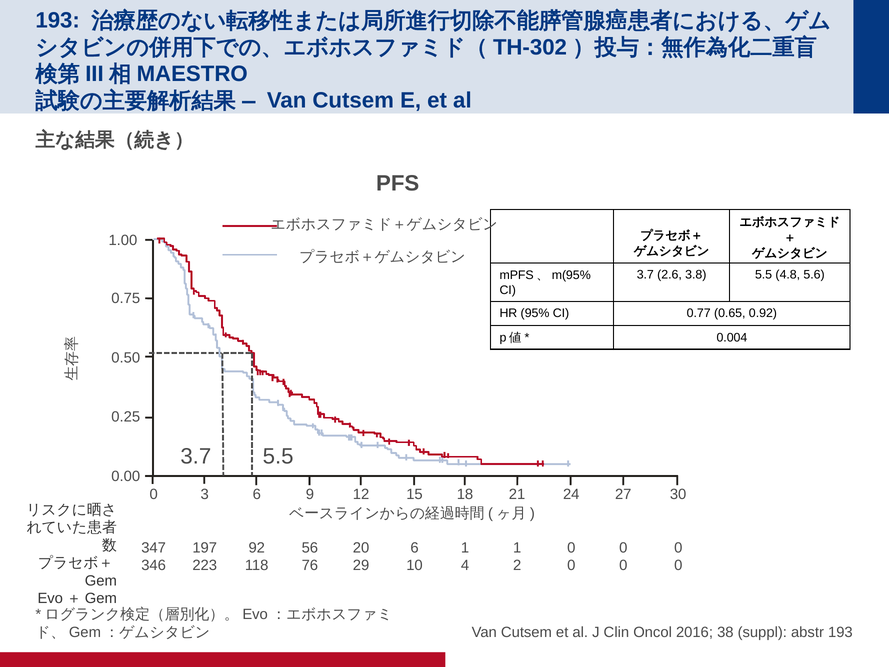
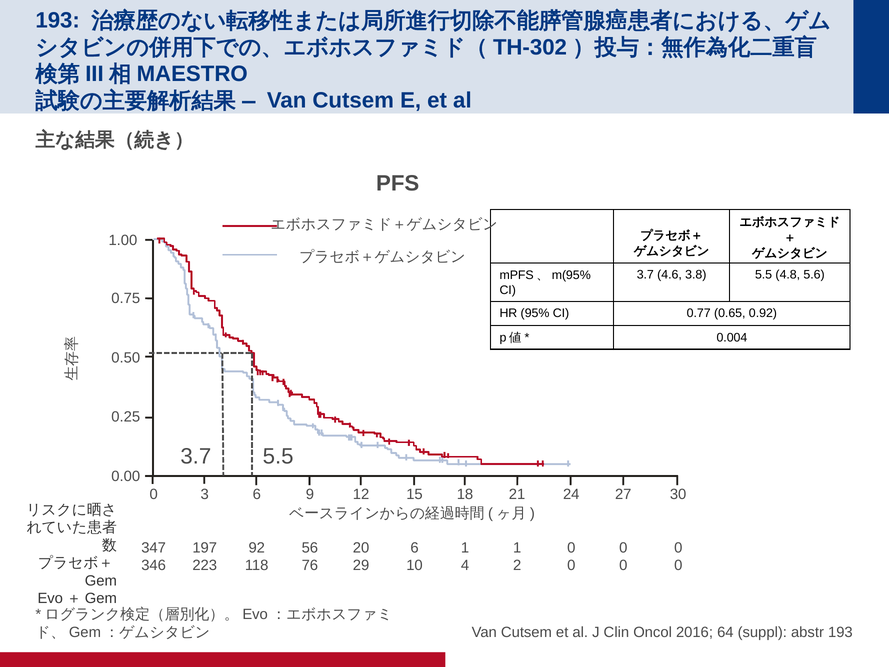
2.6: 2.6 -> 4.6 (670, 274)
38: 38 -> 64 (725, 632)
